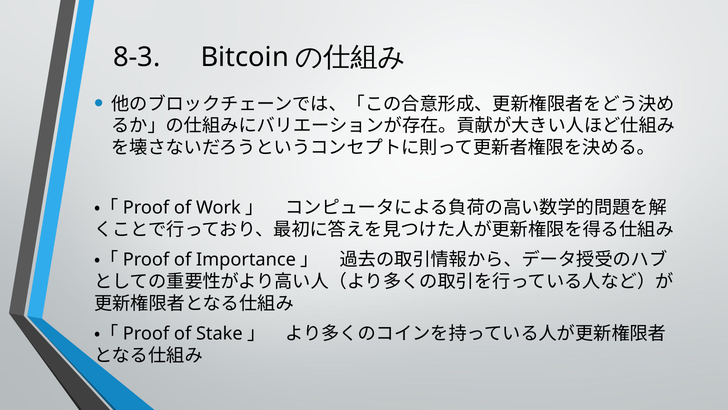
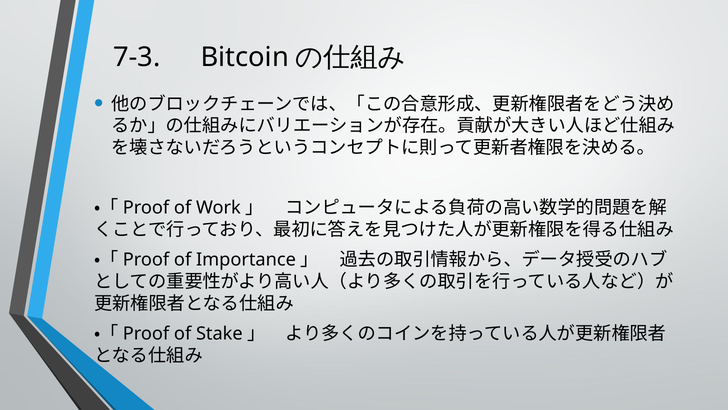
8-3: 8-3 -> 7-3 (137, 57)
